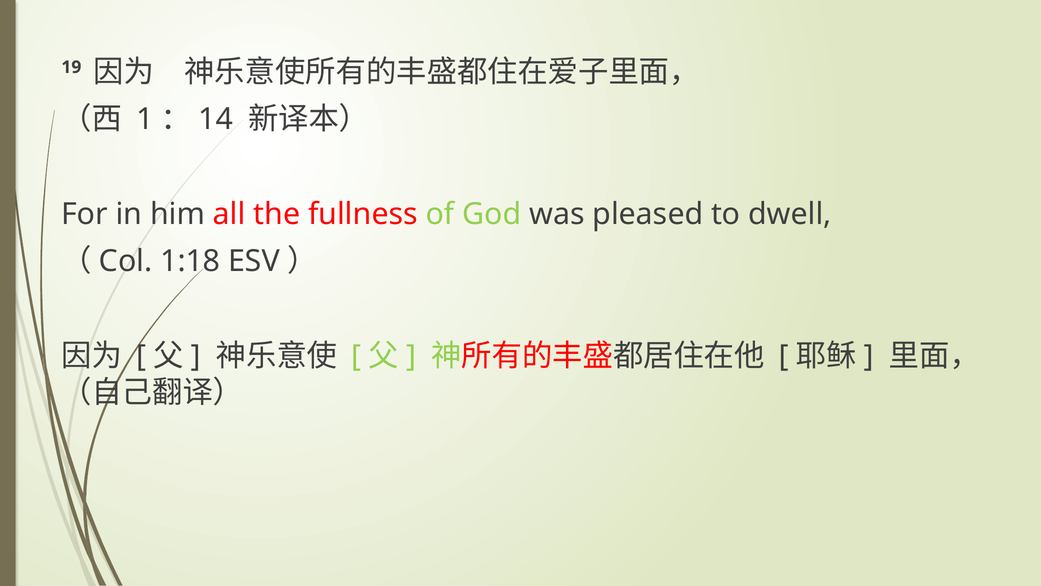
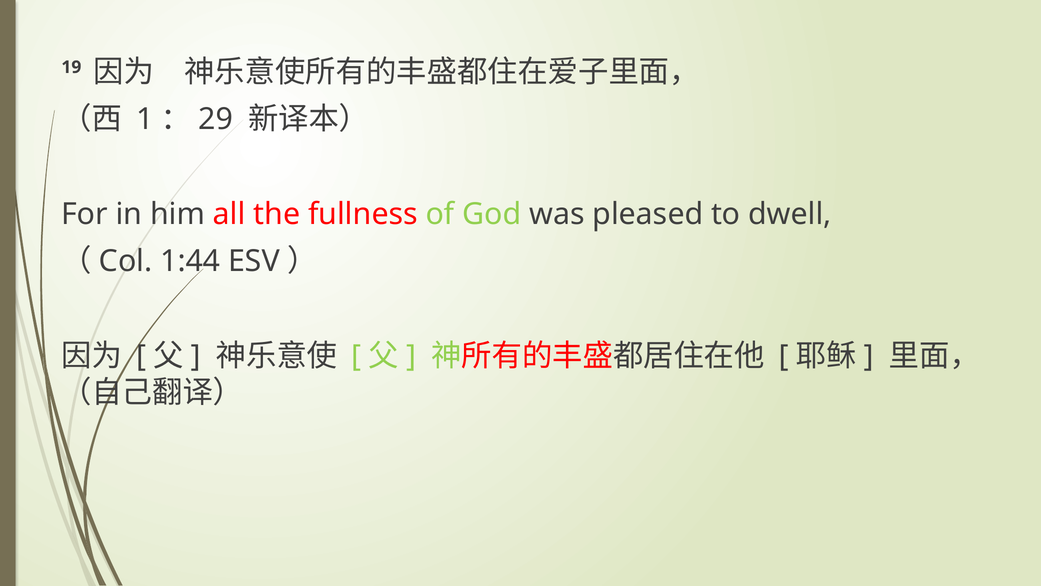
14: 14 -> 29 (216, 119)
1:18: 1:18 -> 1:44 (190, 261)
